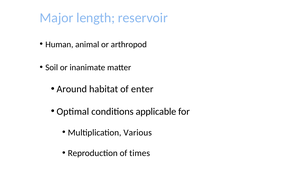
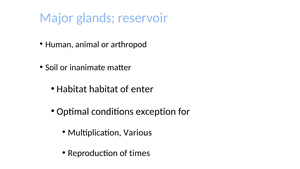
length: length -> glands (96, 18)
Around: Around -> Habitat (72, 89)
applicable: applicable -> exception (156, 111)
